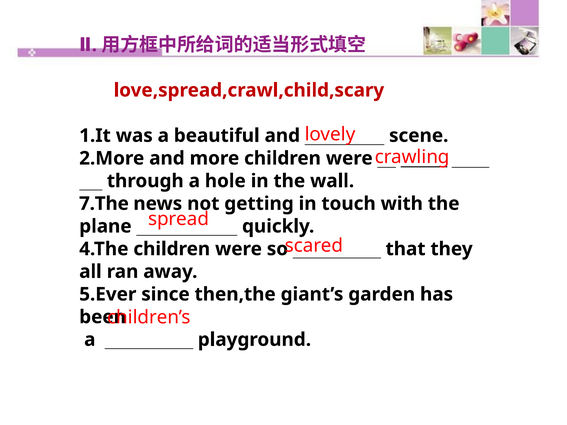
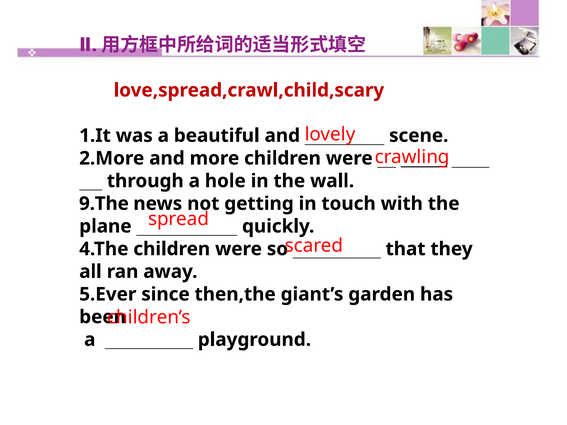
7.The: 7.The -> 9.The (104, 204)
